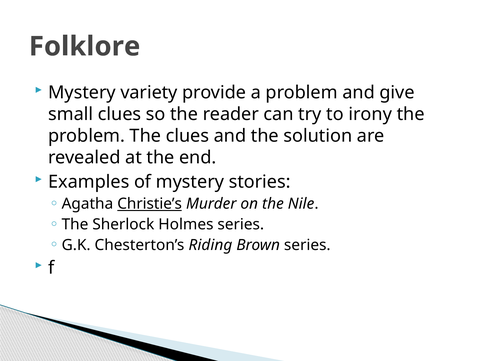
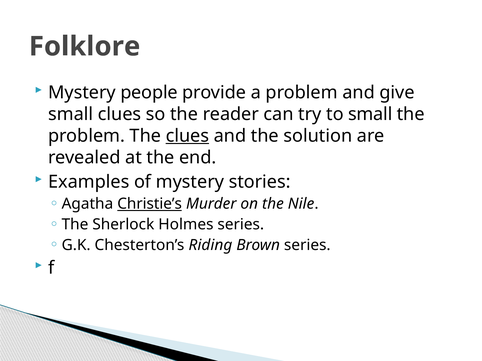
variety: variety -> people (149, 93)
to irony: irony -> small (370, 114)
clues underline: none -> present (187, 136)
